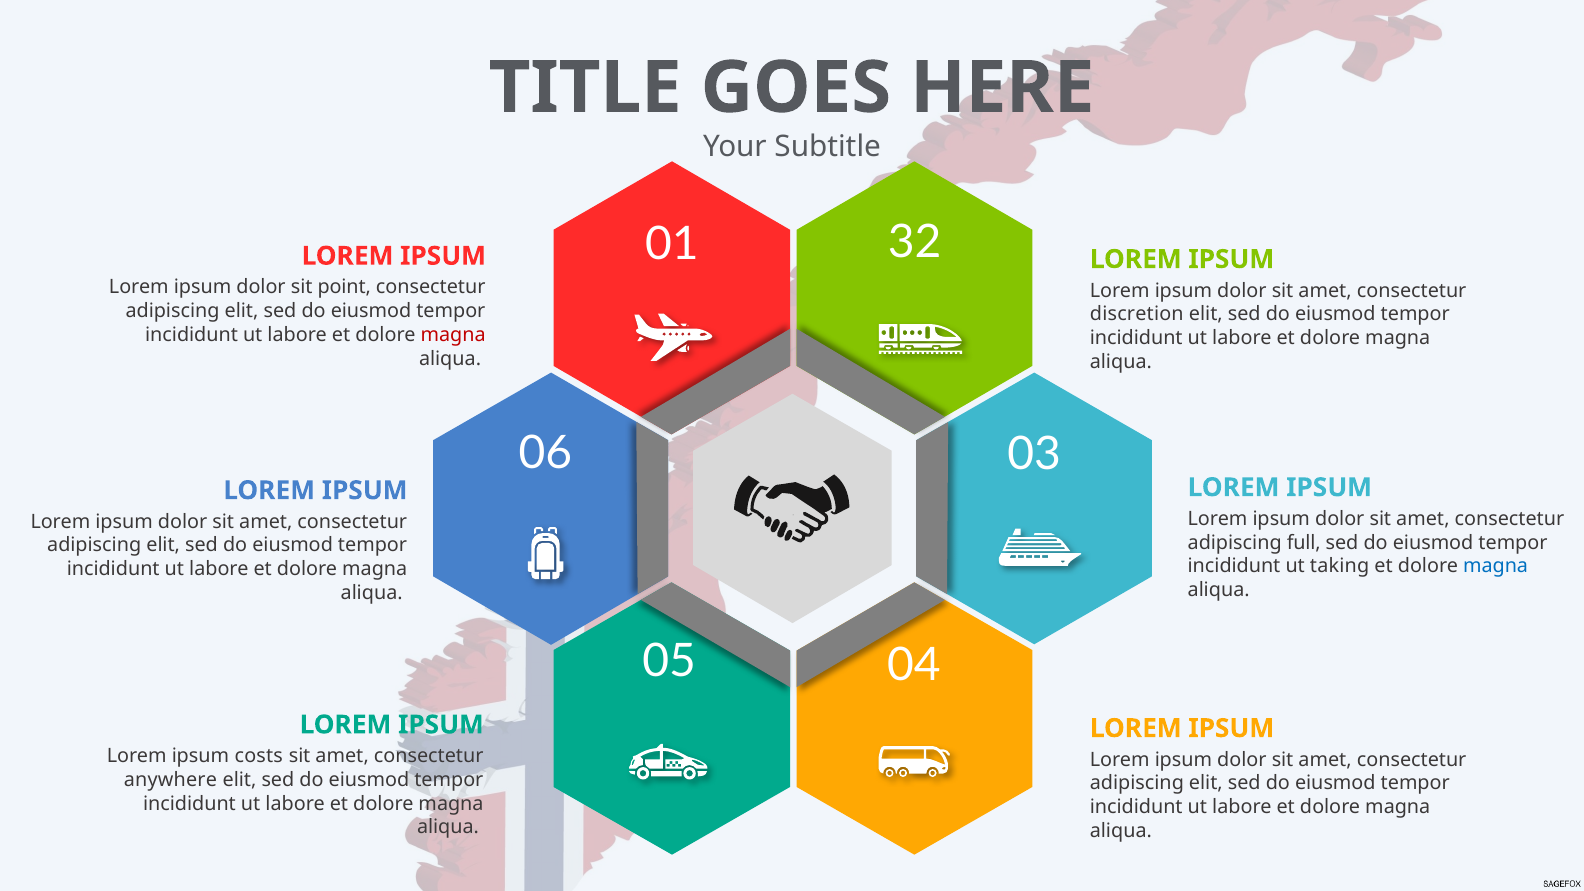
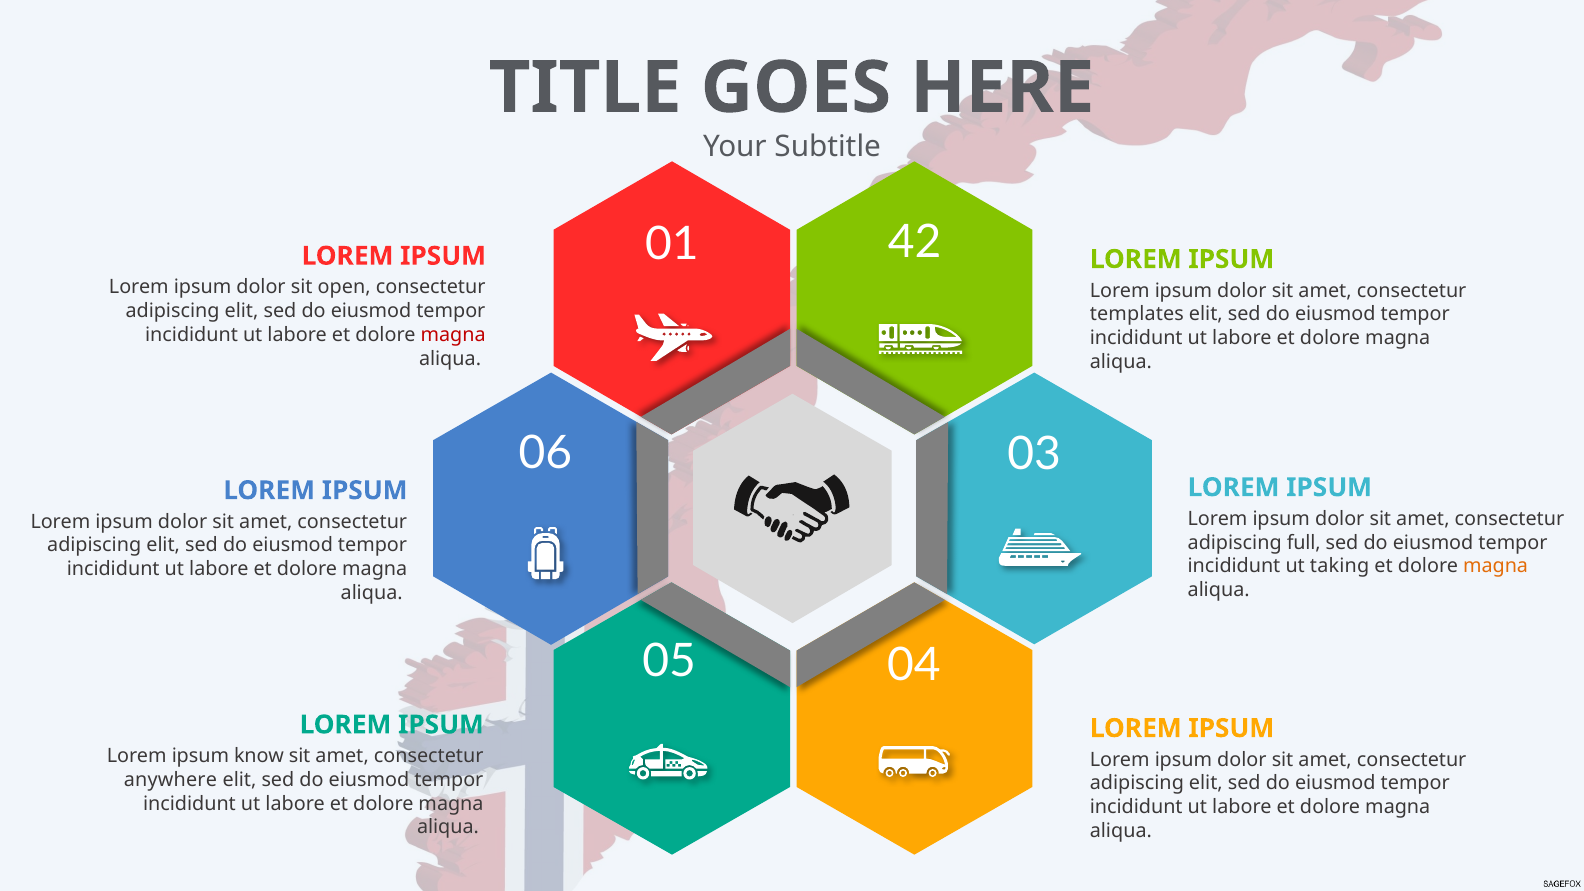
32: 32 -> 42 (915, 242)
point: point -> open (344, 287)
discretion: discretion -> templates (1137, 314)
magna colour: blue -> orange (1496, 566)
costs: costs -> know (259, 756)
